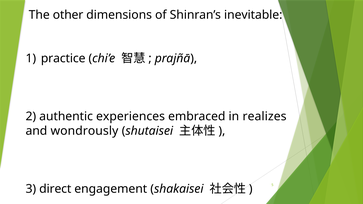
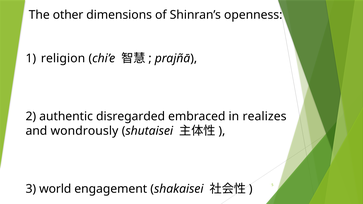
inevitable: inevitable -> openness (253, 15)
practice: practice -> religion (63, 58)
experiences: experiences -> disregarded (131, 117)
direct: direct -> world (55, 189)
